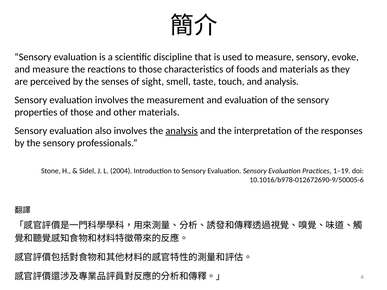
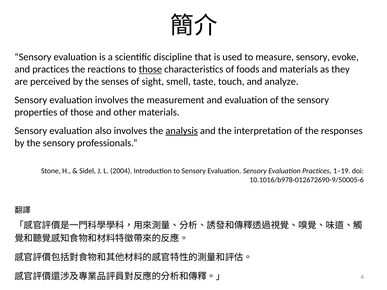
and measure: measure -> practices (51, 69)
those underline: none -> present (150, 69)
and analysis: analysis -> analyze (282, 82)
